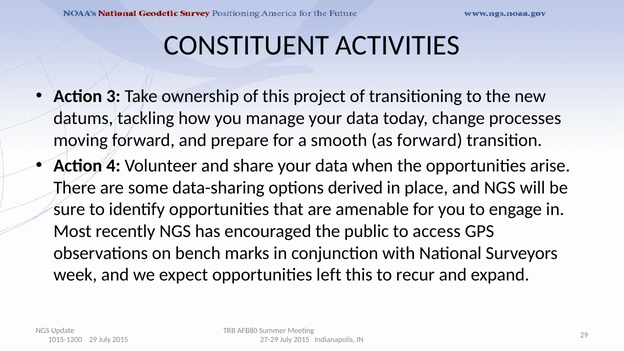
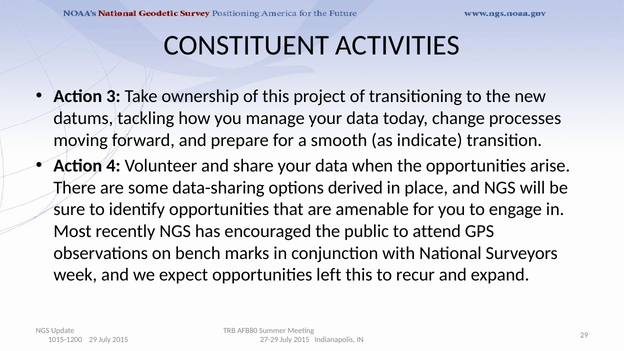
as forward: forward -> indicate (430, 140)
access: access -> attend (437, 231)
